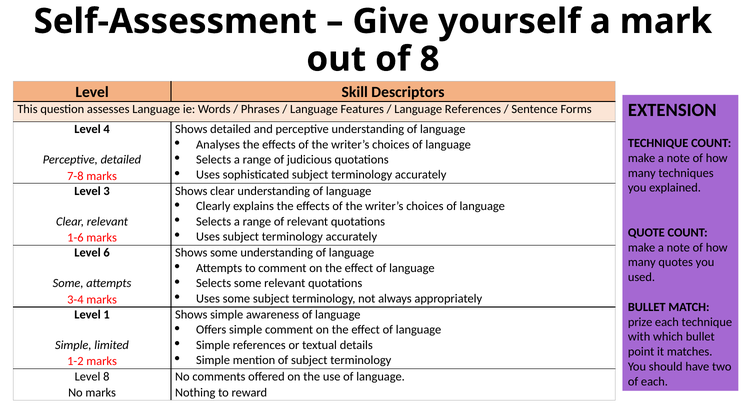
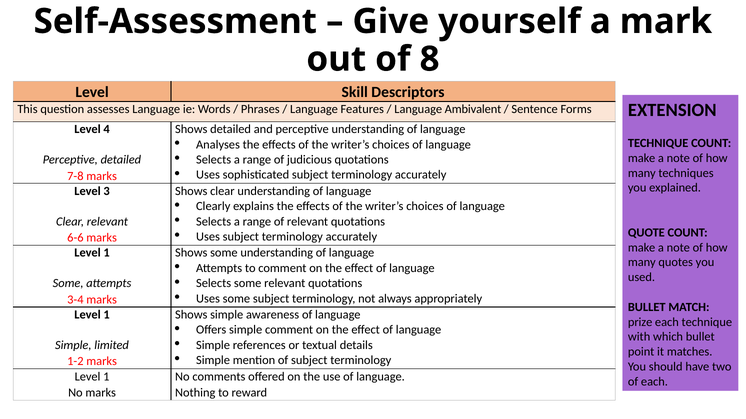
Language References: References -> Ambivalent (473, 109)
1-6: 1-6 -> 6-6 (75, 238)
6: 6 -> 1 (107, 253)
8: 8 -> 1 (106, 377)
